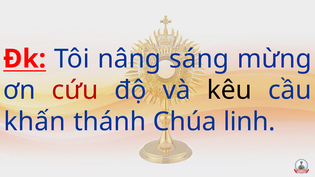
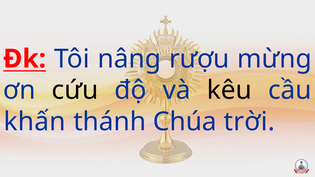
sáng: sáng -> rượu (199, 59)
cứu colour: red -> black (75, 90)
linh: linh -> trời (249, 122)
